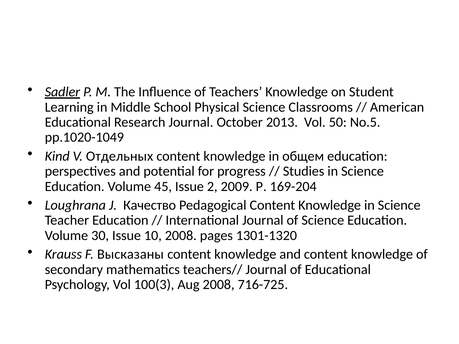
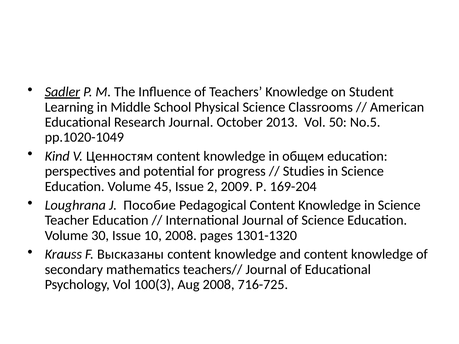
Отдельных: Отдельных -> Ценностям (120, 156)
Качество: Качество -> Пособие (150, 205)
